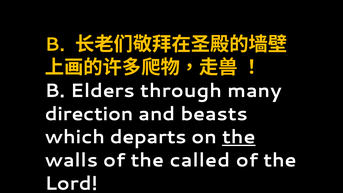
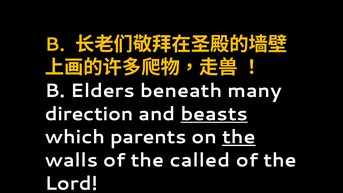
through: through -> beneath (181, 91)
beasts underline: none -> present (214, 114)
departs: departs -> parents (148, 137)
